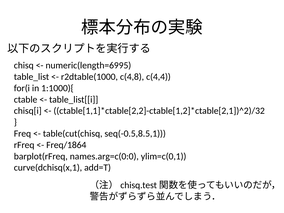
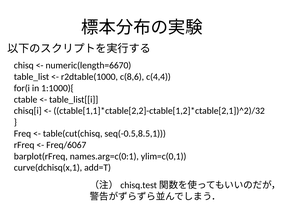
numeric(length=6995: numeric(length=6995 -> numeric(length=6670 (88, 65)
c(4,8: c(4,8 -> c(8,6 (132, 77)
Freq/1864: Freq/1864 -> Freq/6067 (66, 145)
names.arg=c(0:0: names.arg=c(0:0 -> names.arg=c(0:1 (104, 156)
